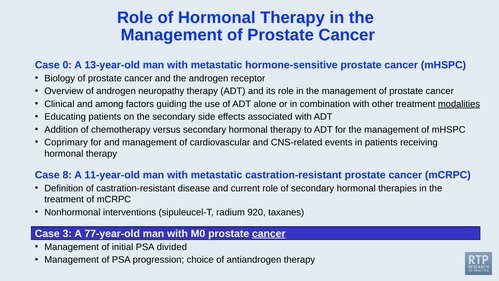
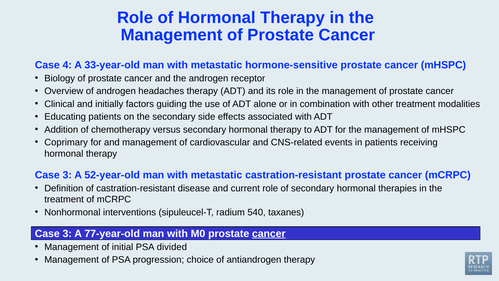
0: 0 -> 4 (67, 65)
13-year-old: 13-year-old -> 33-year-old (112, 65)
neuropathy: neuropathy -> headaches (161, 91)
among: among -> initially (109, 104)
modalities underline: present -> none (459, 104)
8: 8 -> 3 (67, 175)
11-year-old: 11-year-old -> 52-year-old (112, 175)
920: 920 -> 540 (257, 212)
